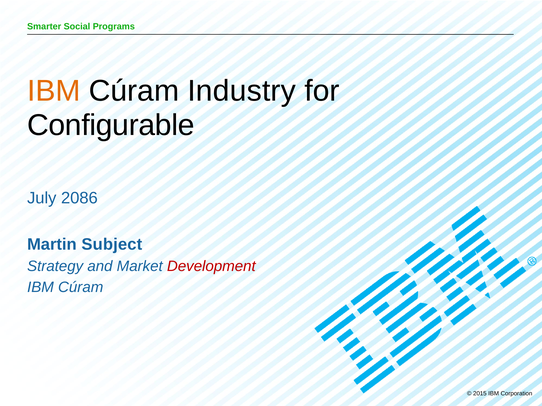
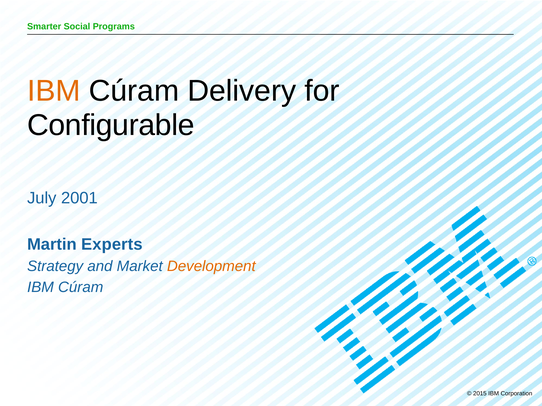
Industry: Industry -> Delivery (242, 91)
2086: 2086 -> 2001 (79, 198)
Subject: Subject -> Experts (112, 245)
Development colour: red -> orange (211, 267)
